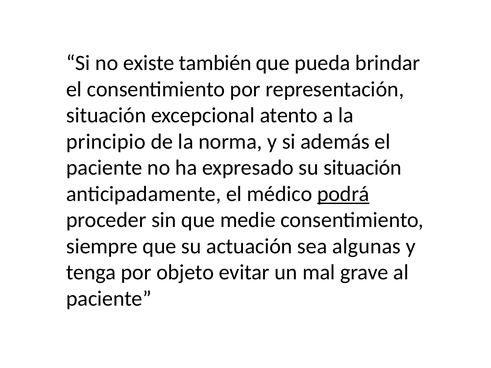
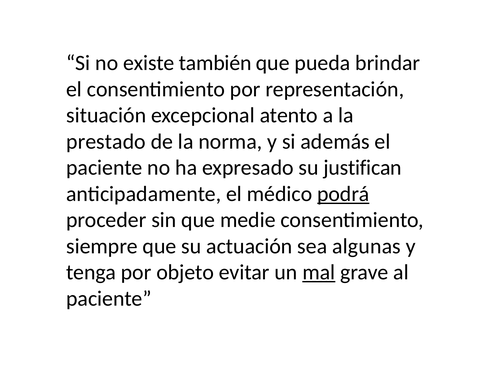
principio: principio -> prestado (106, 142)
su situación: situación -> justifican (363, 168)
mal underline: none -> present (319, 273)
